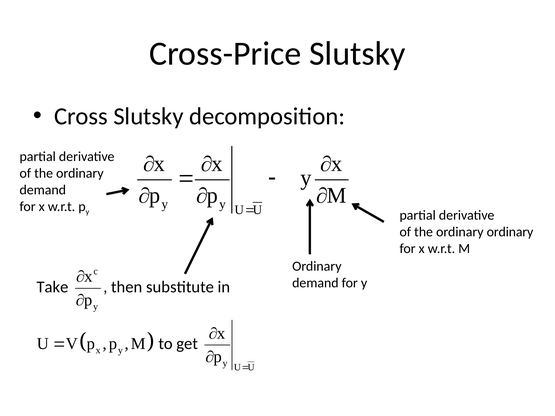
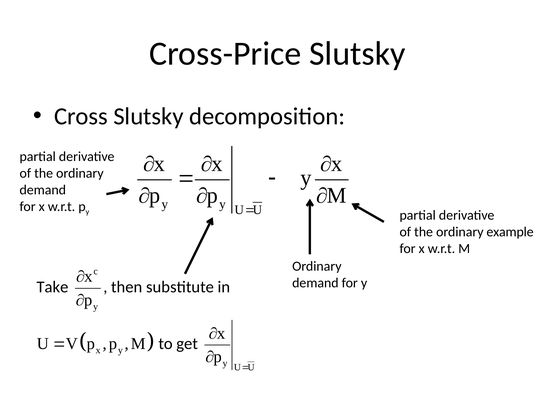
ordinary ordinary: ordinary -> example (510, 232)
